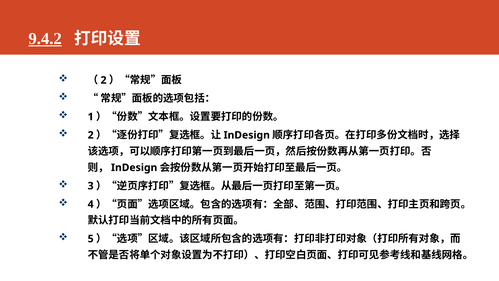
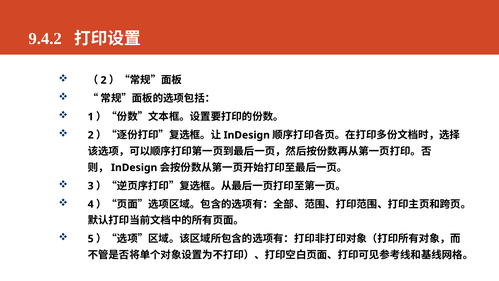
9.4.2 underline: present -> none (45, 39)
